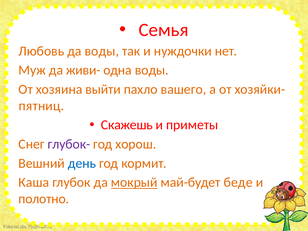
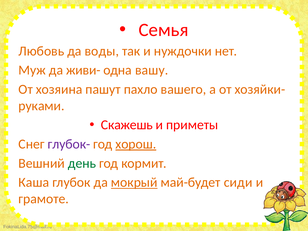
одна воды: воды -> вашу (152, 70)
выйти: выйти -> пашут (103, 89)
пятниц: пятниц -> руками (41, 106)
хорош underline: none -> present (136, 144)
день colour: blue -> green (82, 163)
беде: беде -> сиди (238, 182)
полотно: полотно -> грамоте (44, 199)
